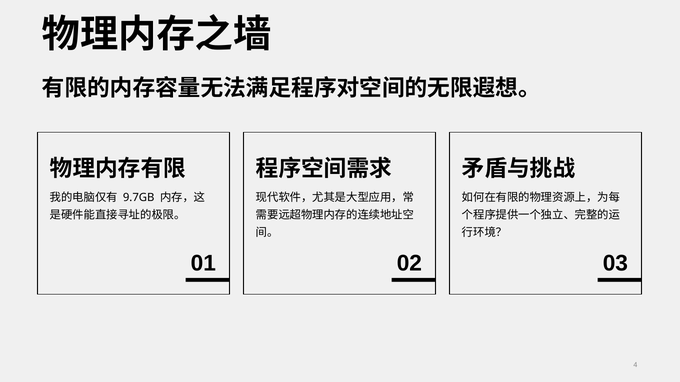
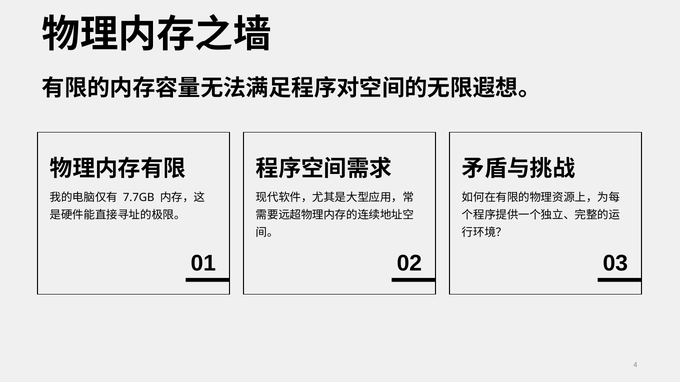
9.7GB: 9.7GB -> 7.7GB (139, 198)
